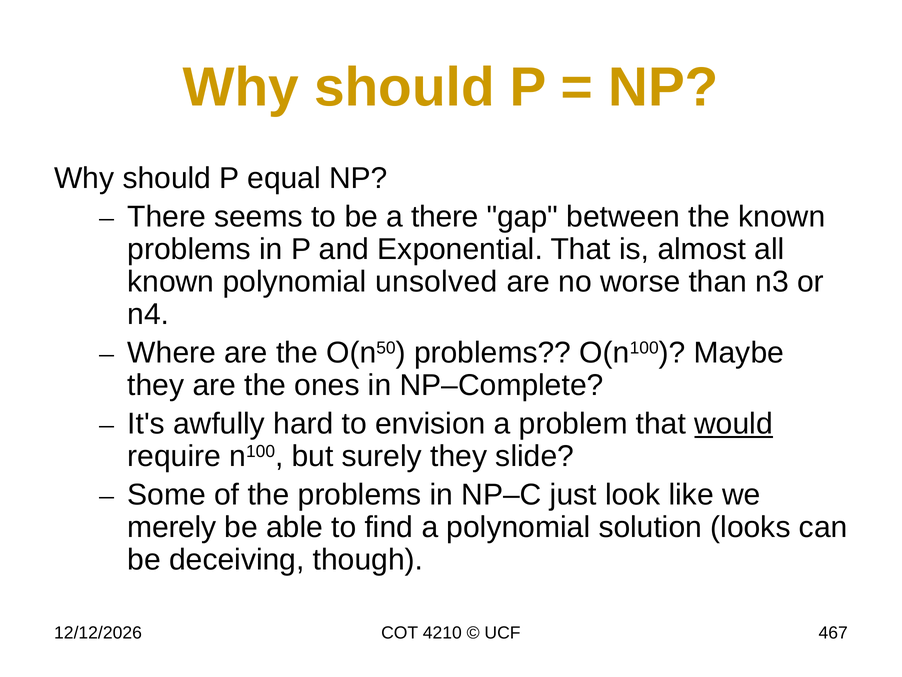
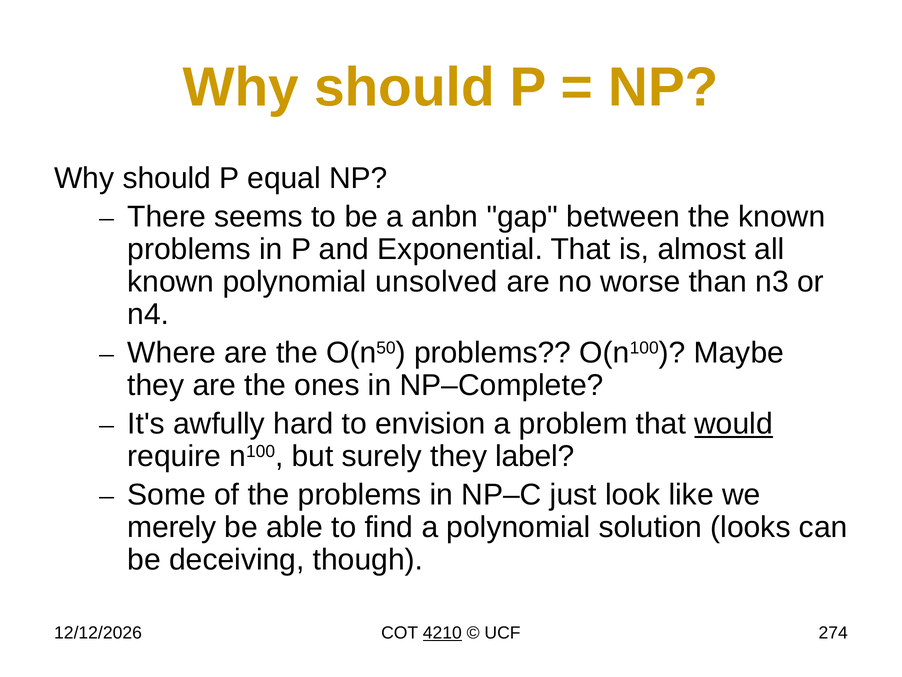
a there: there -> anbn (445, 217)
slide: slide -> label (535, 456)
4210 underline: none -> present (442, 632)
467: 467 -> 274 (833, 632)
